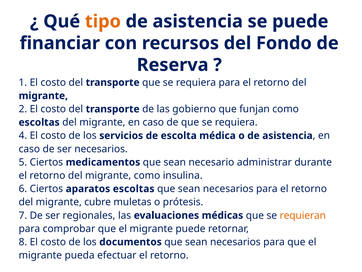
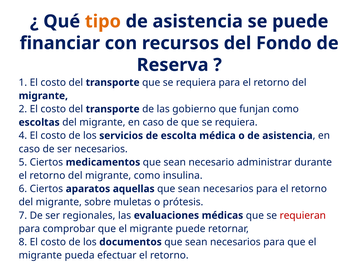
aparatos escoltas: escoltas -> aquellas (134, 188)
cubre: cubre -> sobre (98, 202)
requieran colour: orange -> red (303, 215)
